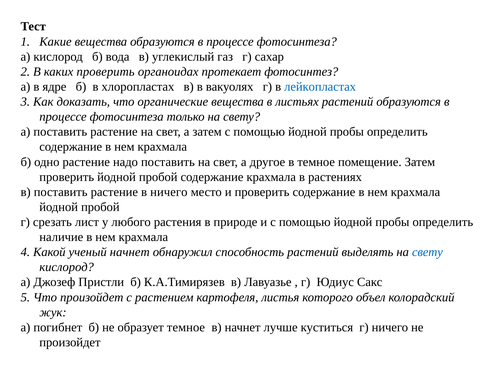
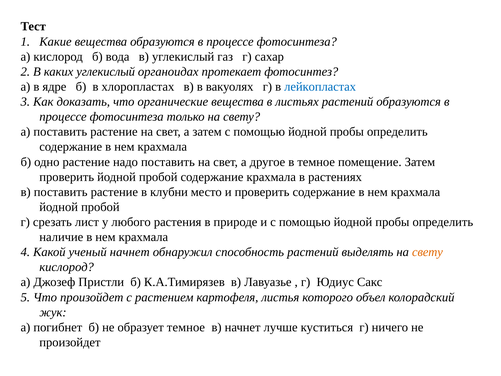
каких проверить: проверить -> углекислый (106, 72)
в ничего: ничего -> клубни (169, 192)
свету colour: blue -> orange (427, 252)
